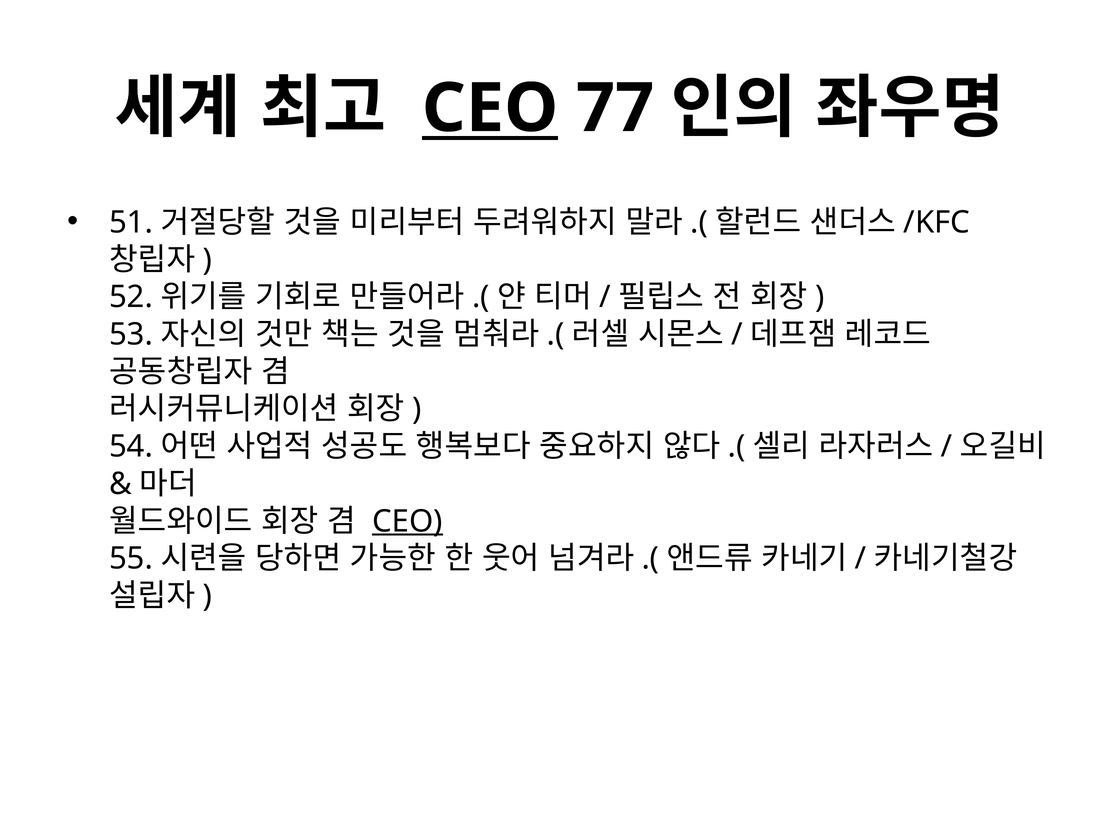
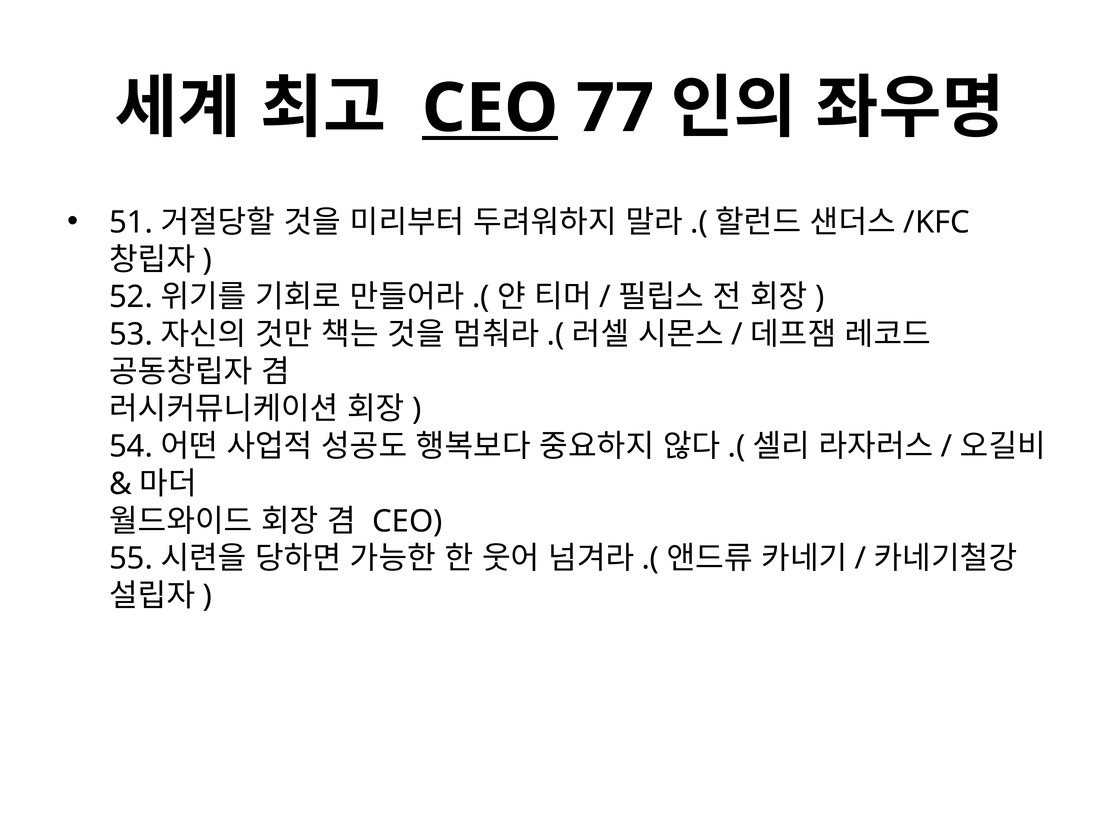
CEO underline: present -> none (408, 521)
